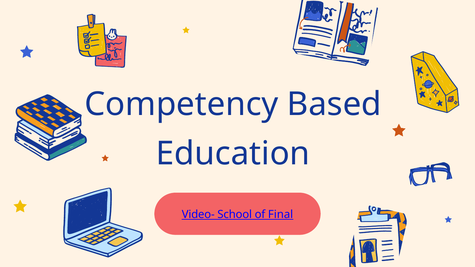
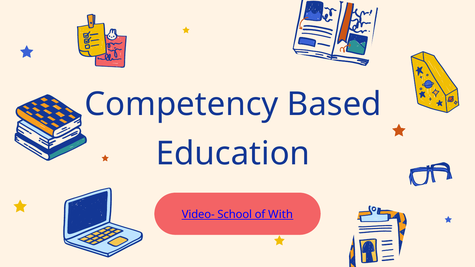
Final: Final -> With (281, 214)
